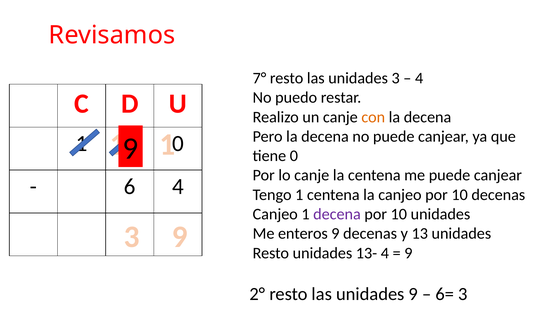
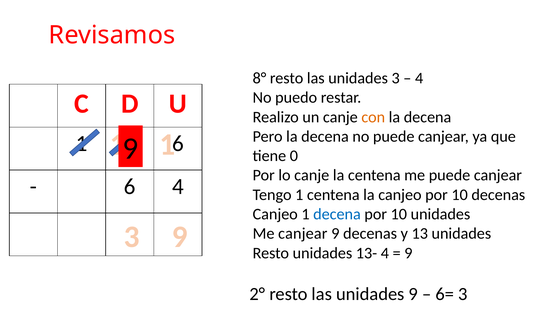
7°: 7° -> 8° (259, 78)
0: 0 -> 6 (178, 143)
decena colour: purple -> blue (337, 214)
Me enteros: enteros -> canjear (303, 233)
